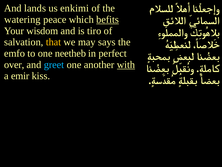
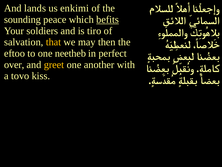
watering: watering -> sounding (22, 19)
wisdom: wisdom -> soldiers (42, 31)
says: says -> then (107, 42)
emfo: emfo -> eftoo (15, 53)
greet colour: light blue -> yellow (54, 64)
with underline: present -> none (126, 64)
emir: emir -> tovo (20, 76)
